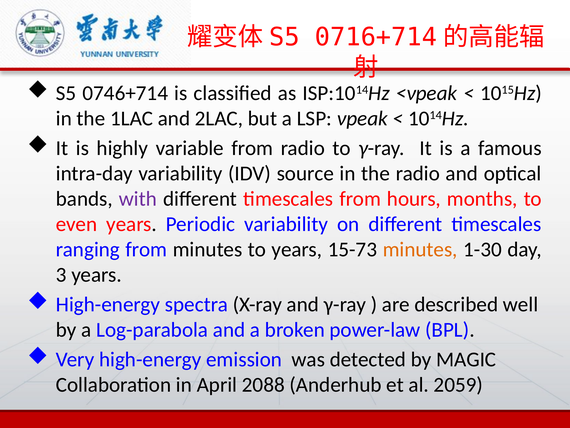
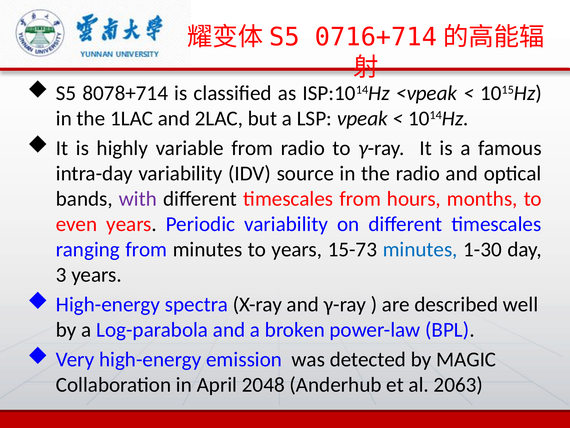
0746+714: 0746+714 -> 8078+714 (125, 93)
minutes colour: orange -> blue (420, 249)
2088: 2088 -> 2048 (263, 385)
2059: 2059 -> 2063 (458, 385)
